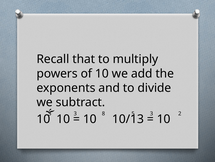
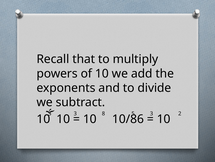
10/13: 10/13 -> 10/86 (128, 119)
